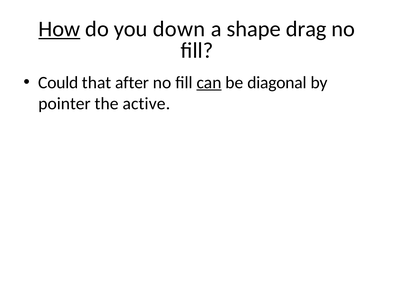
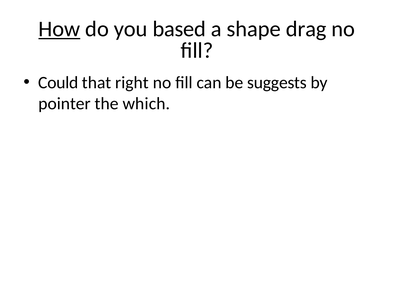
down: down -> based (179, 29)
after: after -> right (132, 83)
can underline: present -> none (209, 83)
diagonal: diagonal -> suggests (277, 83)
active: active -> which (146, 104)
